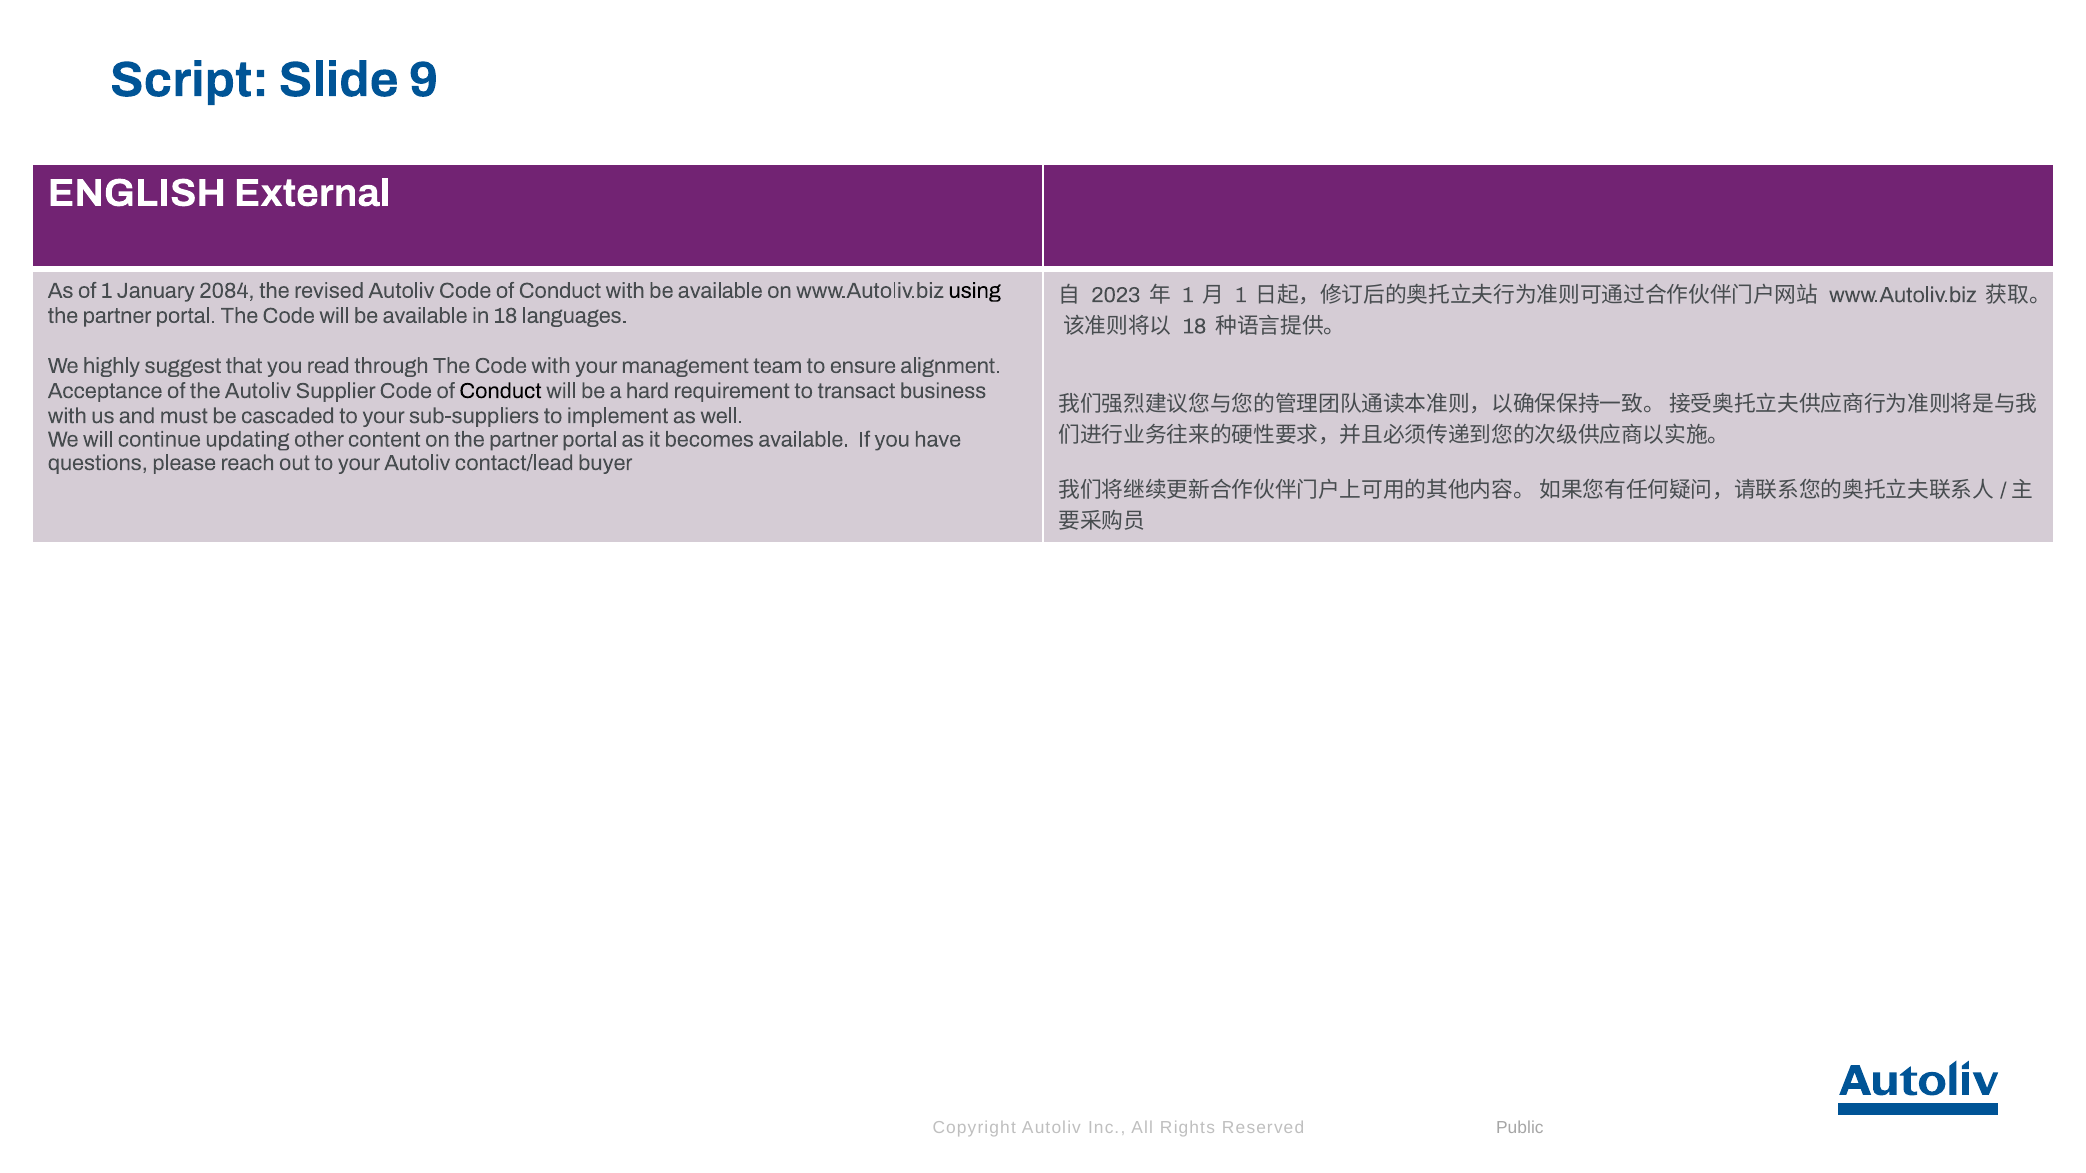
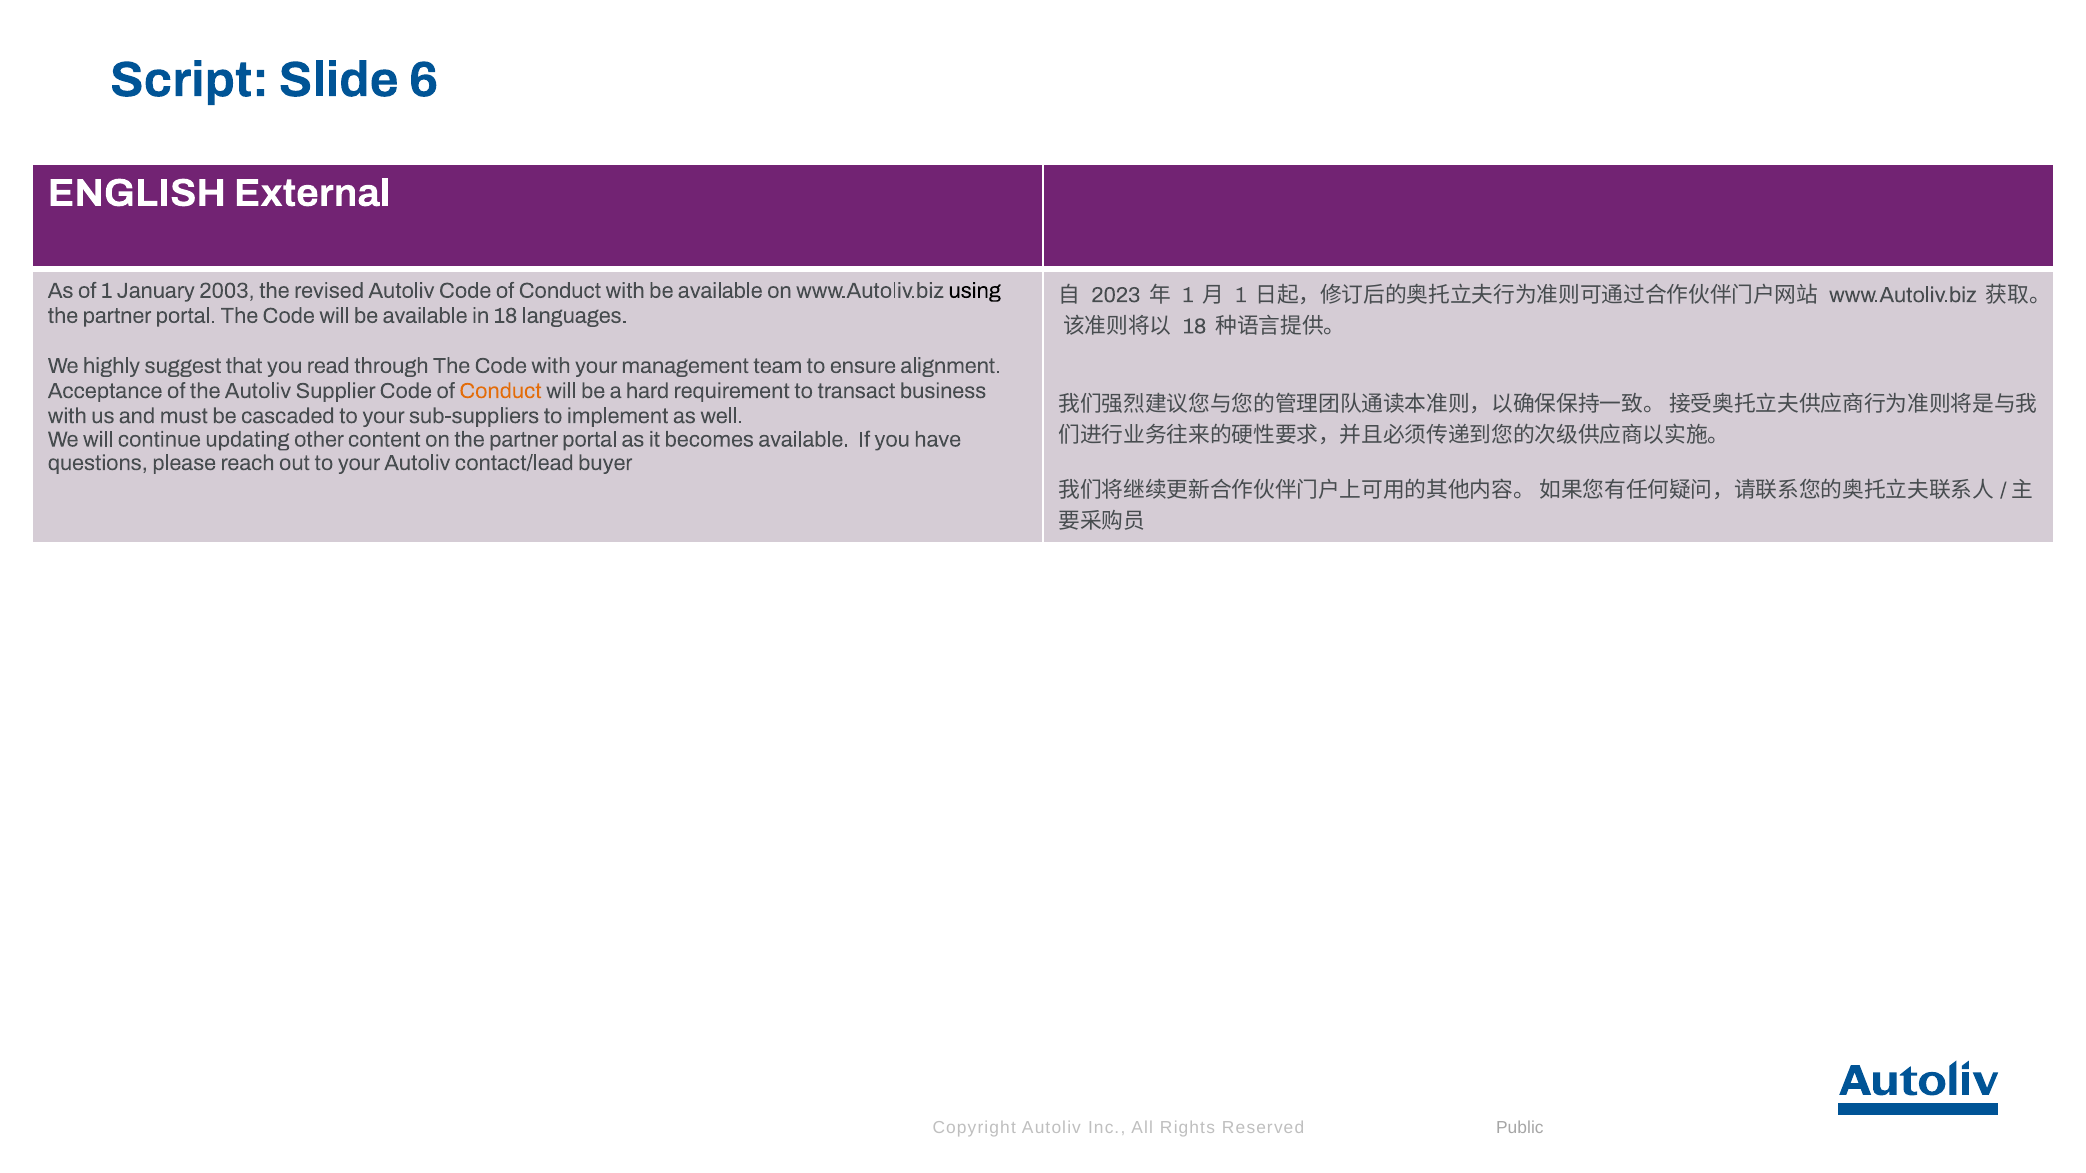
9: 9 -> 6 (423, 80)
2084: 2084 -> 2003 (227, 291)
Conduct colour: black -> orange (501, 391)
